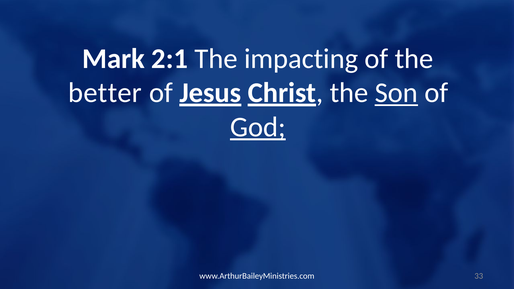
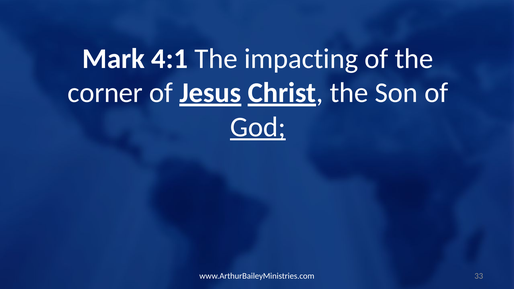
2:1: 2:1 -> 4:1 (170, 59)
better: better -> corner (105, 93)
Son underline: present -> none (396, 93)
